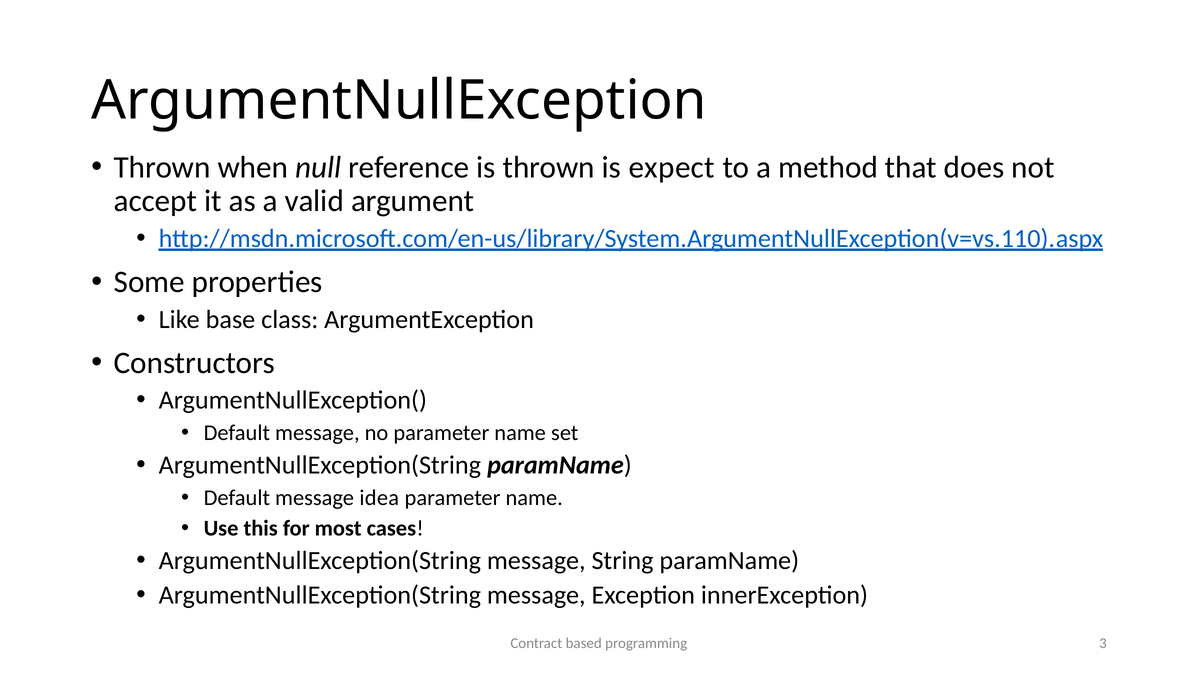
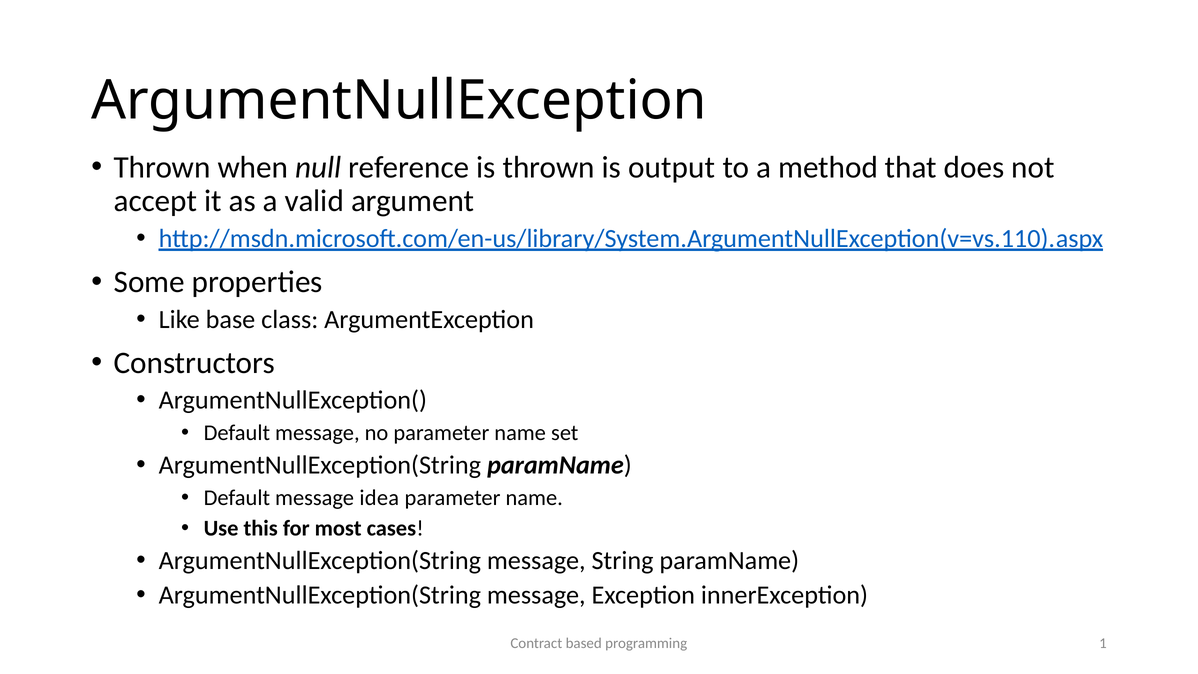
expect: expect -> output (672, 167)
3: 3 -> 1 (1103, 643)
